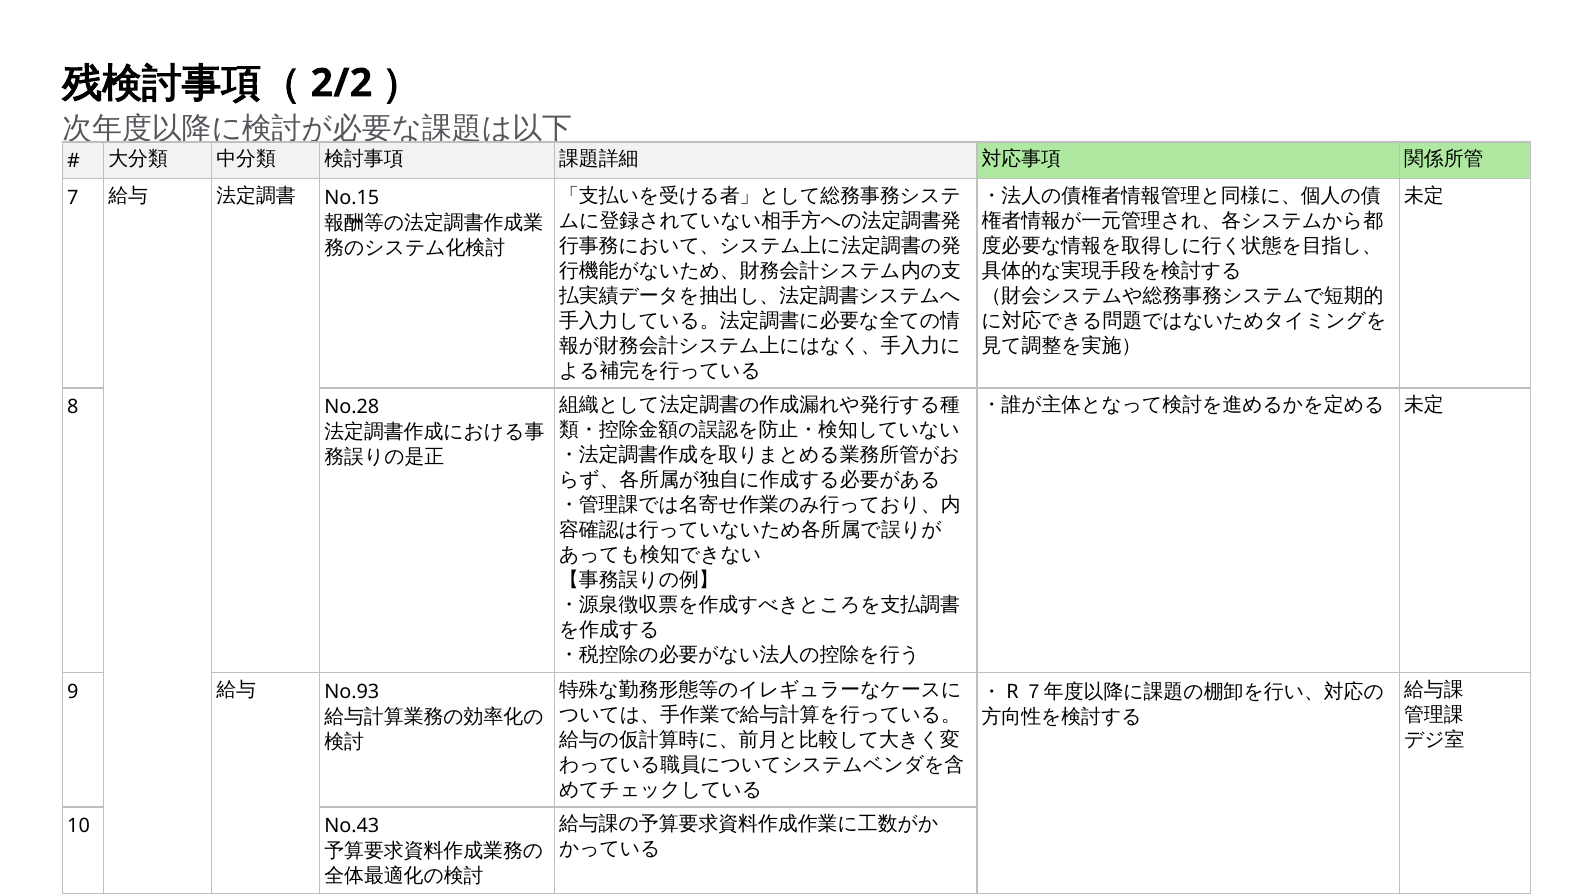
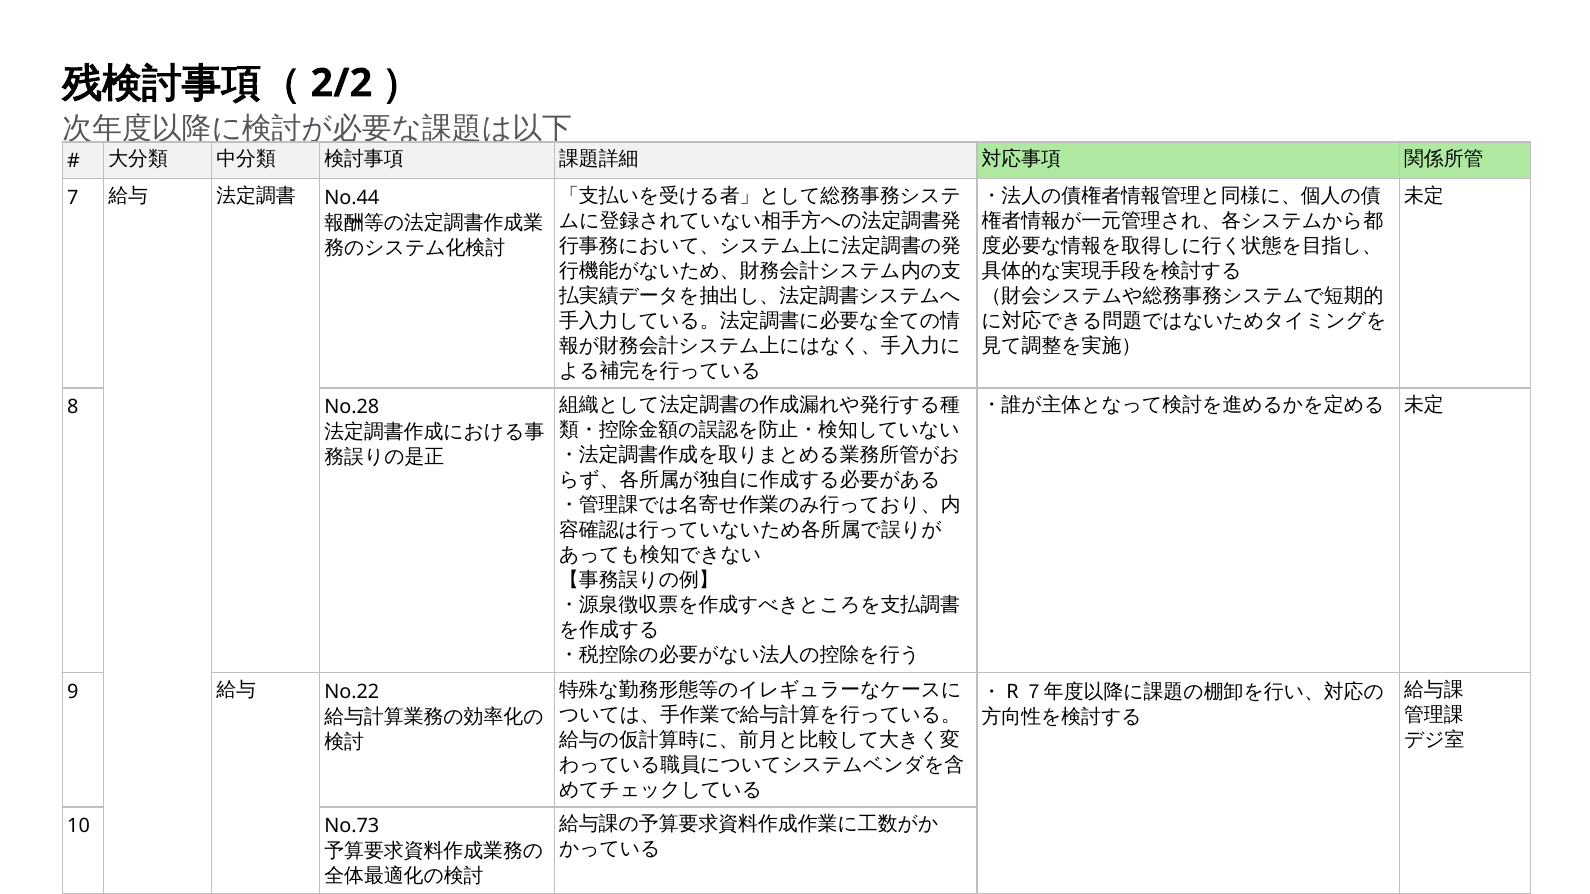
No.15: No.15 -> No.44 (352, 198)
No.93: No.93 -> No.22 (352, 692)
No.43: No.43 -> No.73 (352, 827)
